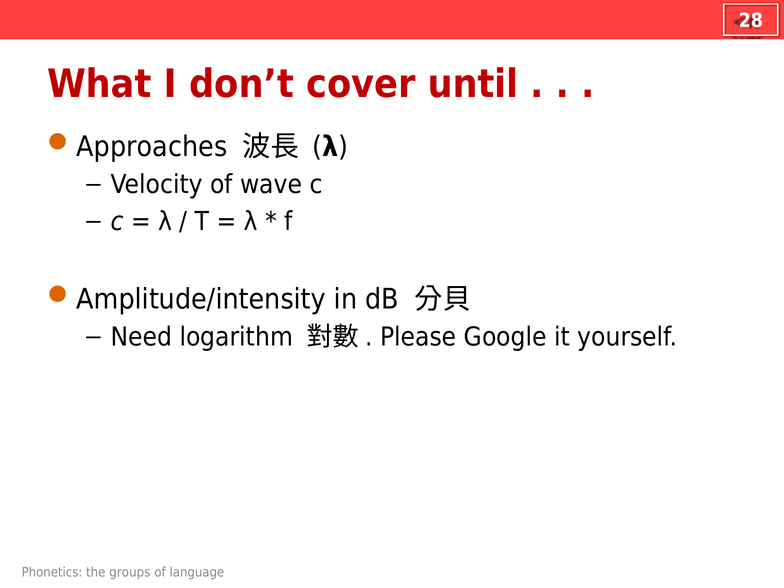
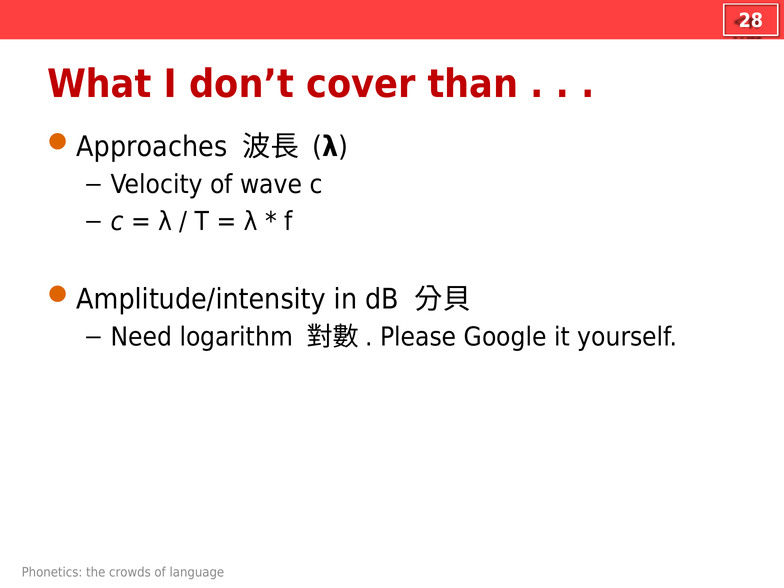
until: until -> than (473, 84)
groups: groups -> crowds (130, 572)
